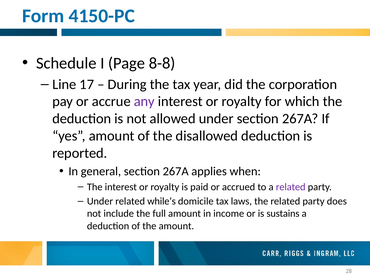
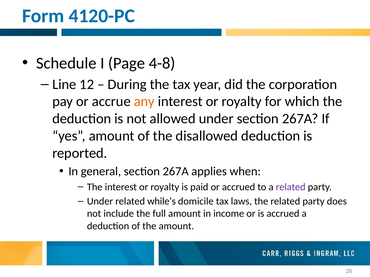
4150-PC: 4150-PC -> 4120-PC (102, 16)
8-8: 8-8 -> 4-8 (162, 63)
17: 17 -> 12 (87, 84)
any colour: purple -> orange (144, 102)
is sustains: sustains -> accrued (283, 214)
